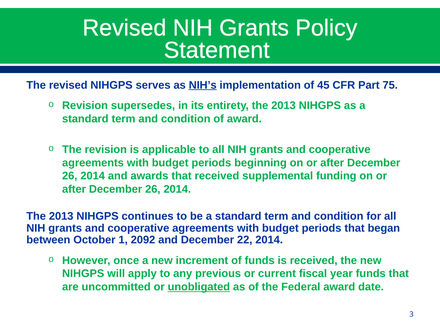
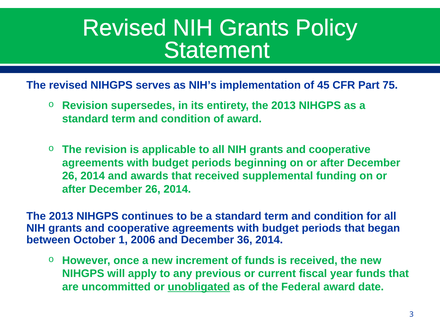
NIH’s underline: present -> none (203, 85)
2092: 2092 -> 2006 (143, 240)
22: 22 -> 36 (245, 240)
